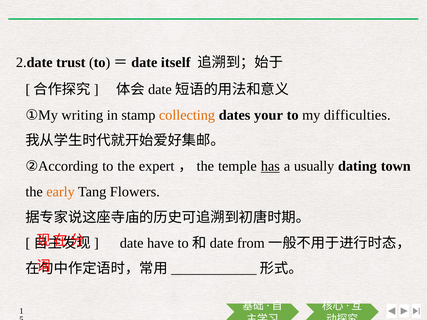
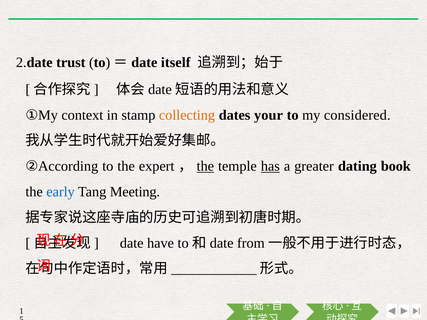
writing: writing -> context (82, 115)
difficulties: difficulties -> considered (357, 115)
the underline: none -> present (205, 166)
usually: usually -> greater (314, 166)
town: town -> book (396, 166)
early colour: orange -> blue (61, 192)
Flowers: Flowers -> Meeting (135, 192)
